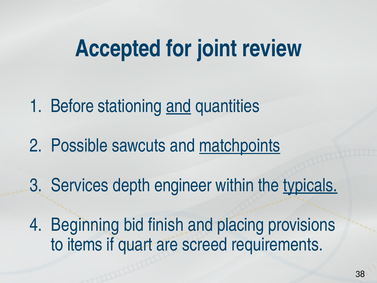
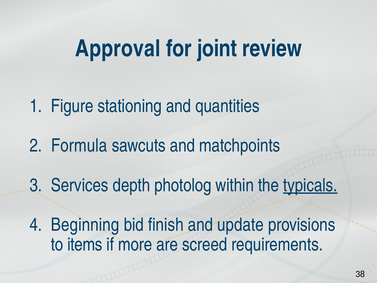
Accepted: Accepted -> Approval (118, 48)
Before: Before -> Figure (72, 106)
and underline: present -> none (179, 106)
Possible: Possible -> Formula (79, 145)
matchpoints underline: present -> none (240, 145)
engineer: engineer -> photolog (183, 185)
placing: placing -> update (240, 225)
quart: quart -> more (135, 244)
